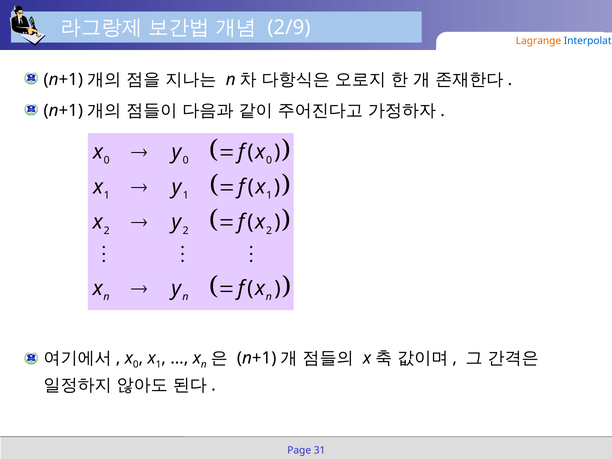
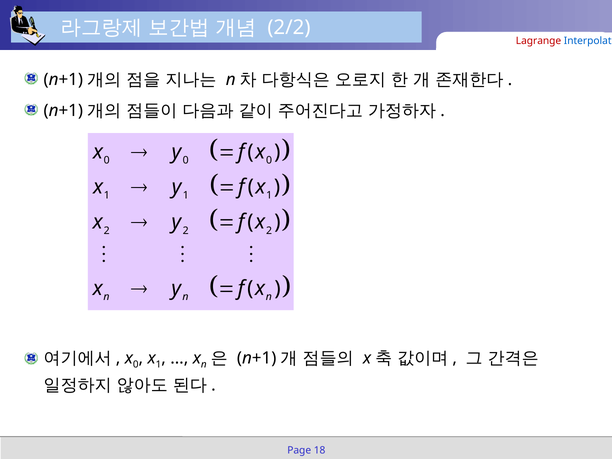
2/9: 2/9 -> 2/2 (289, 28)
Lagrange colour: orange -> red (539, 41)
31: 31 -> 18 (320, 450)
